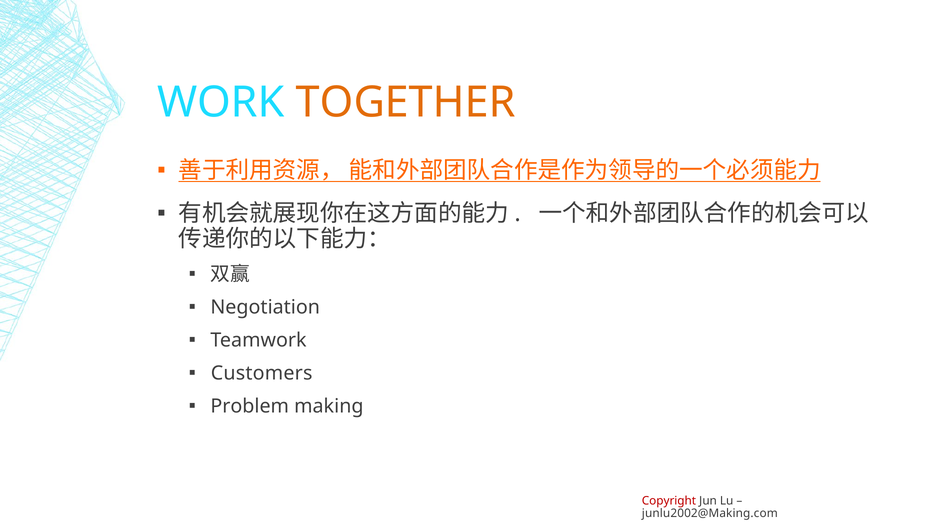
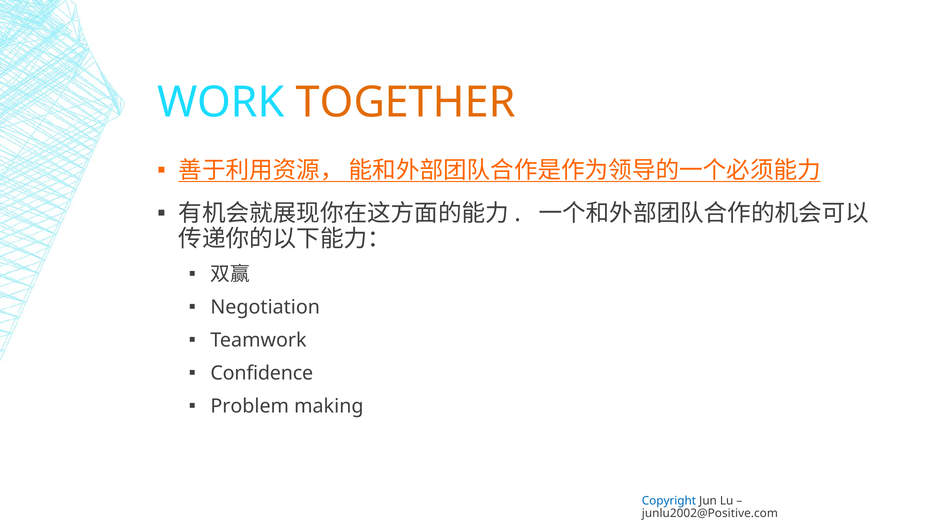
Customers: Customers -> Confidence (262, 373)
Copyright colour: red -> blue (669, 501)
junlu2002@Making.com: junlu2002@Making.com -> junlu2002@Positive.com (710, 513)
